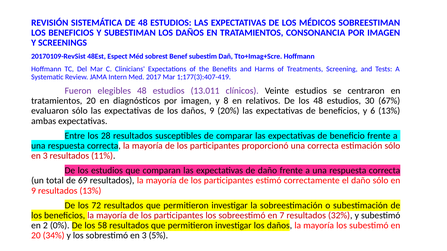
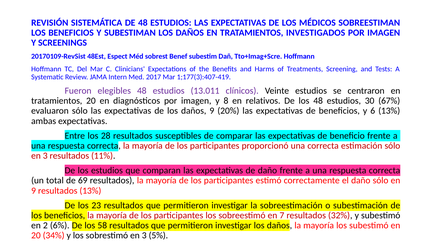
CONSONANCIA: CONSONANCIA -> INVESTIGADOS (316, 33)
72: 72 -> 23 (96, 206)
0%: 0% -> 6% (60, 226)
